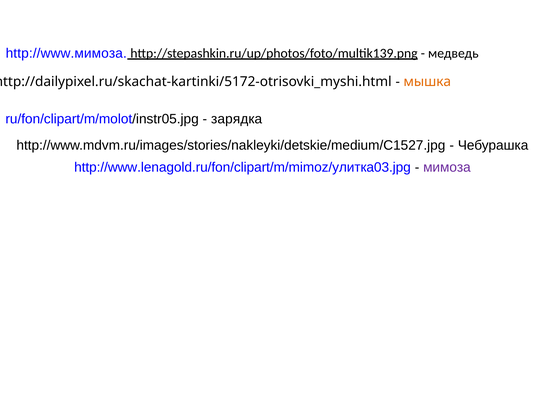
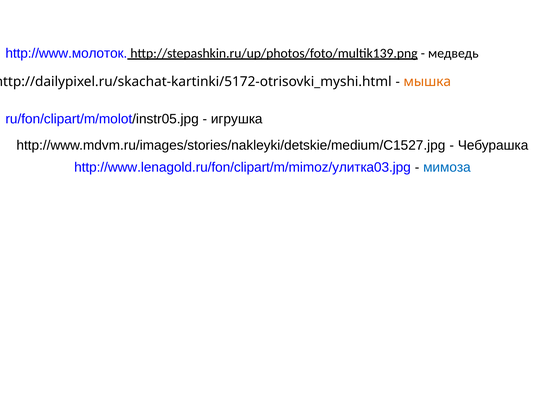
http://www.мимоза: http://www.мимоза -> http://www.молоток (66, 53)
зарядка: зарядка -> игрушка (237, 119)
мимоза colour: purple -> blue (447, 167)
